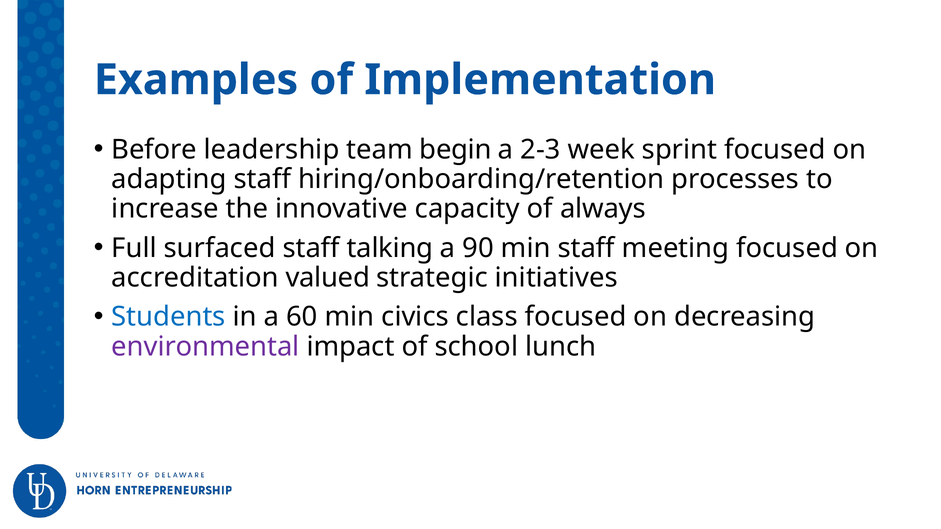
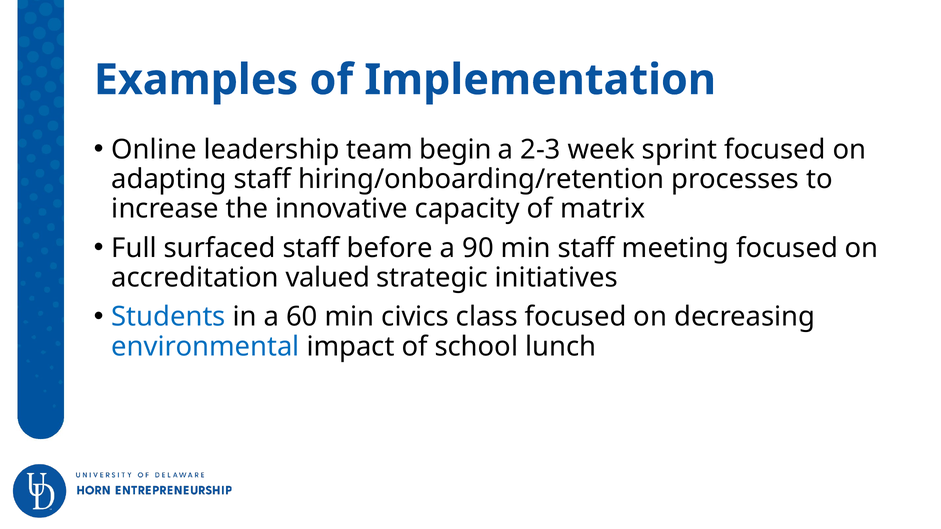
Before: Before -> Online (154, 150)
always: always -> matrix (603, 209)
talking: talking -> before (390, 248)
environmental colour: purple -> blue (205, 347)
